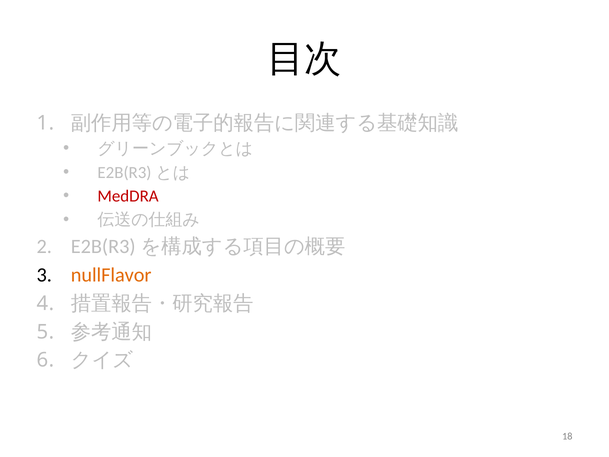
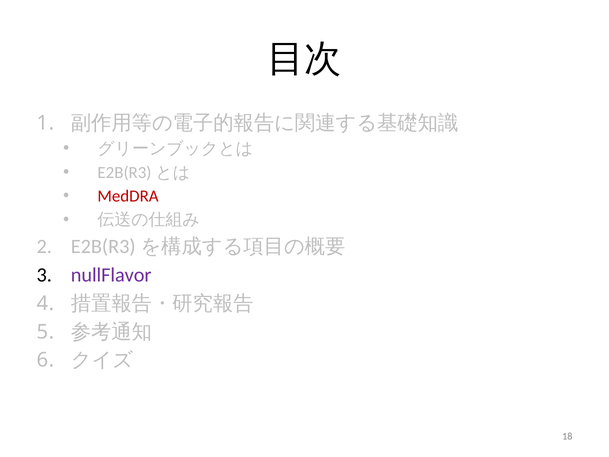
nullFlavor colour: orange -> purple (111, 275)
